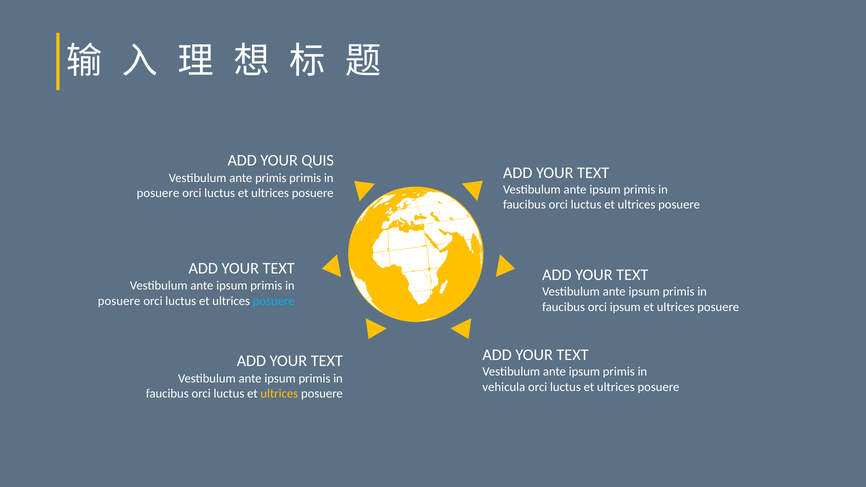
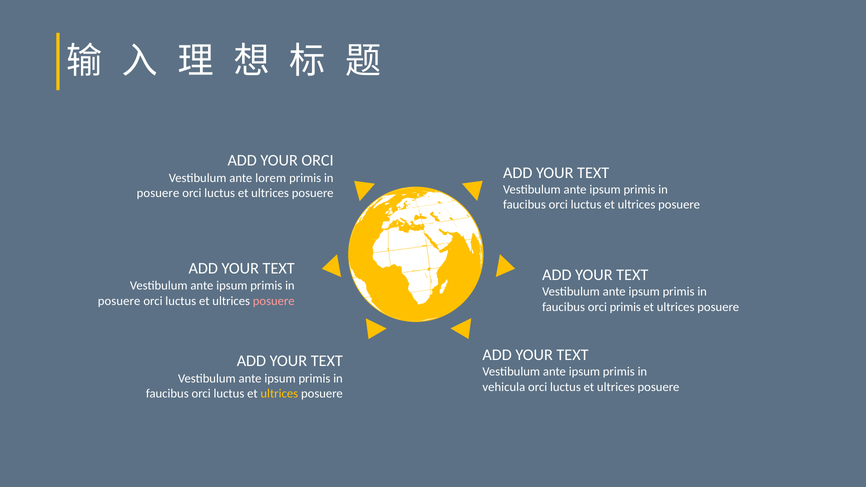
YOUR QUIS: QUIS -> ORCI (318, 160)
ante primis: primis -> lorem (271, 178)
posuere colour: light blue -> pink (274, 301)
orci ipsum: ipsum -> primis (625, 307)
